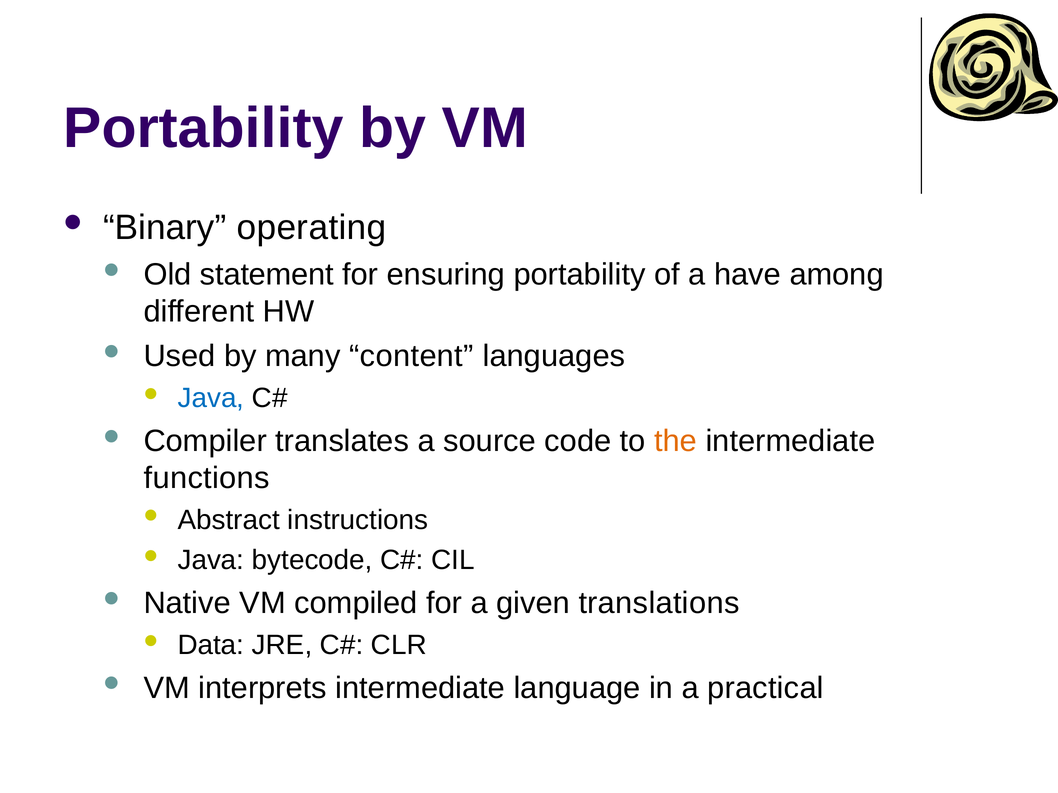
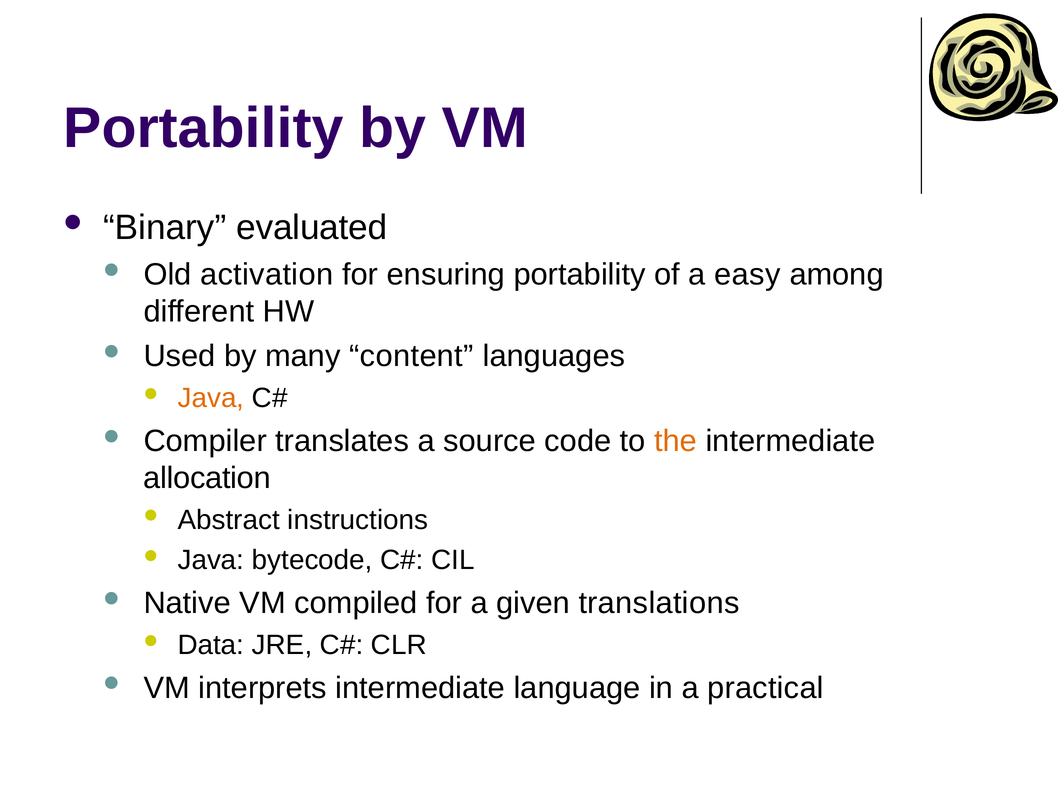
operating: operating -> evaluated (312, 228)
statement: statement -> activation (267, 275)
have: have -> easy (747, 275)
Java colour: blue -> orange (211, 398)
functions: functions -> allocation (207, 478)
